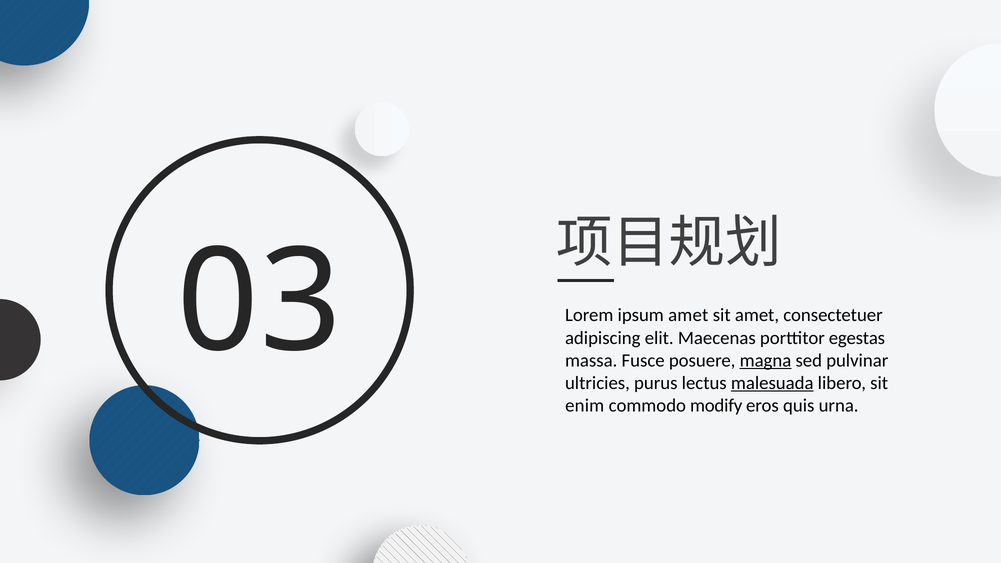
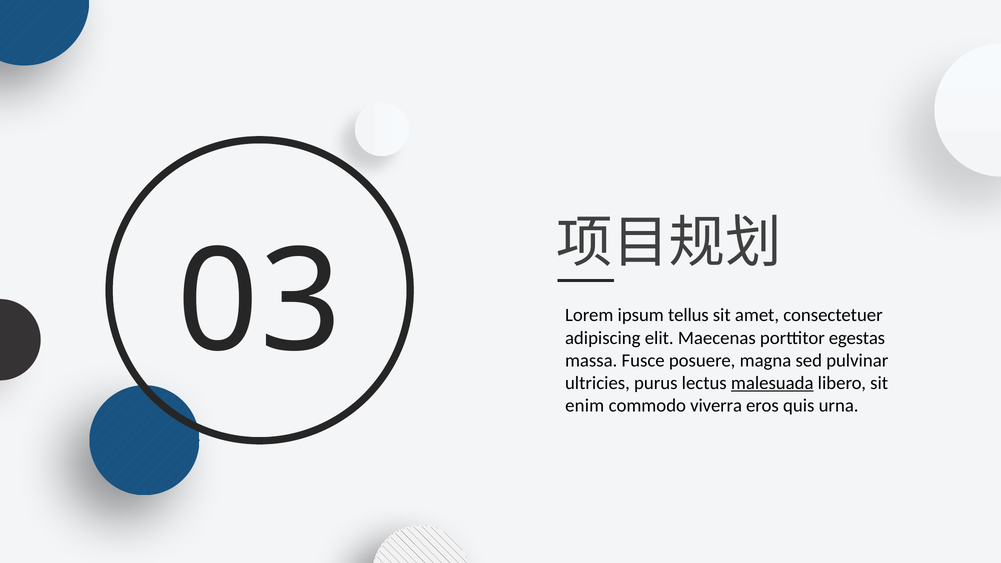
ipsum amet: amet -> tellus (688, 315)
magna underline: present -> none (765, 360)
modify: modify -> viverra (716, 405)
